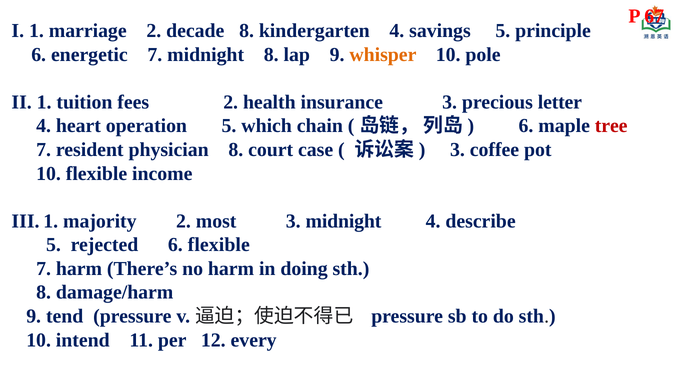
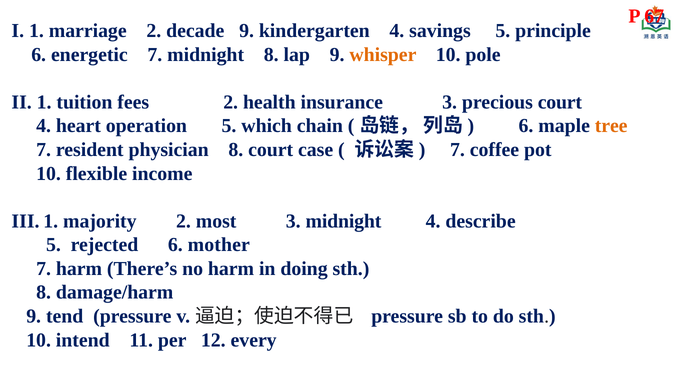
decade 8: 8 -> 9 (247, 31)
precious letter: letter -> court (560, 102)
tree colour: red -> orange (611, 126)
3: 3 -> 7 (457, 150)
6 flexible: flexible -> mother (219, 245)
